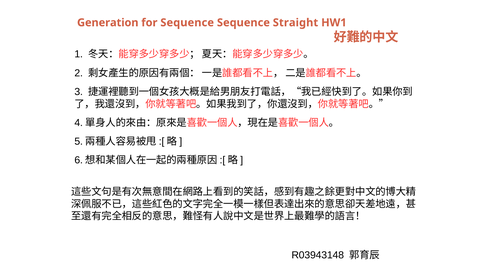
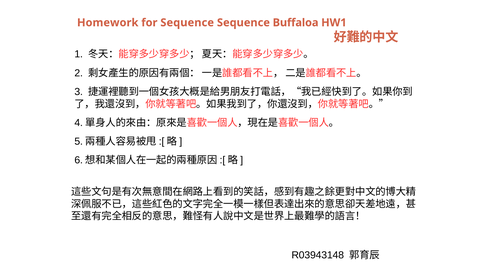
Generation: Generation -> Homework (108, 23)
Straight: Straight -> Buffaloa (296, 23)
